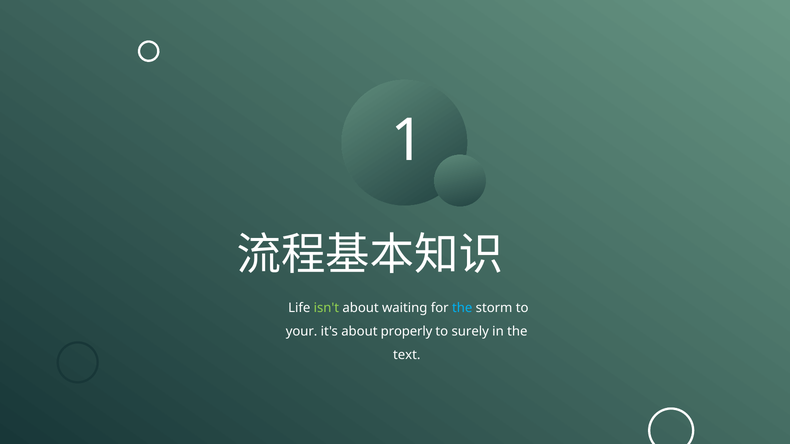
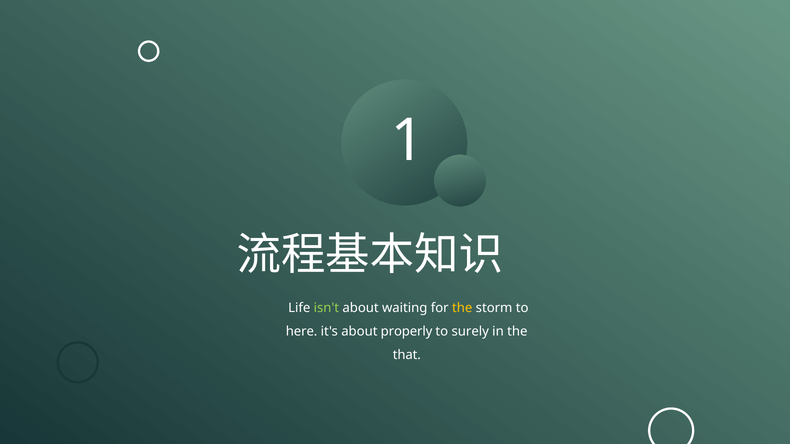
the colour: light blue -> yellow (462, 308)
your: your -> here (302, 332)
text: text -> that (407, 355)
